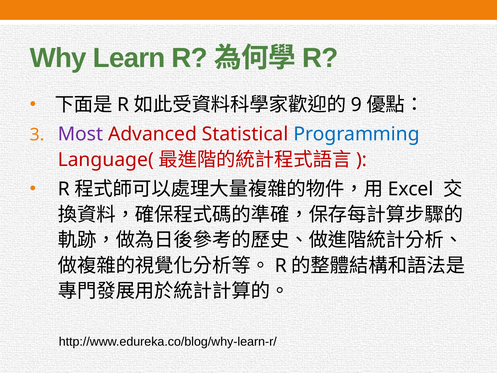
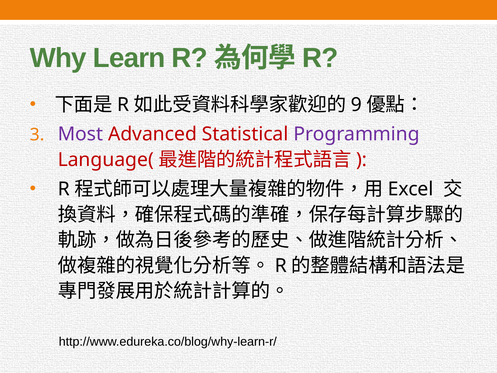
Programming colour: blue -> purple (357, 134)
